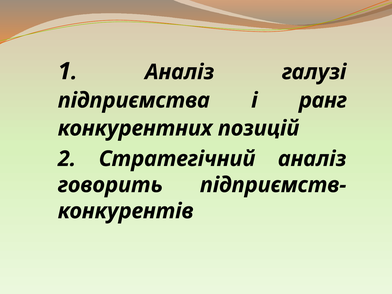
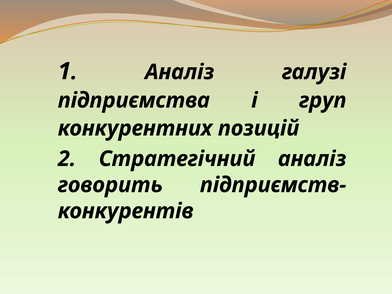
ранг: ранг -> груп (323, 100)
